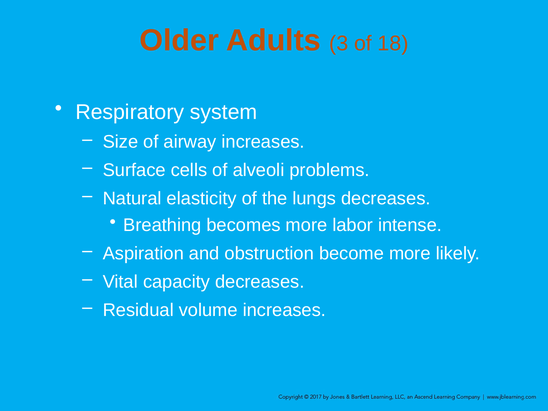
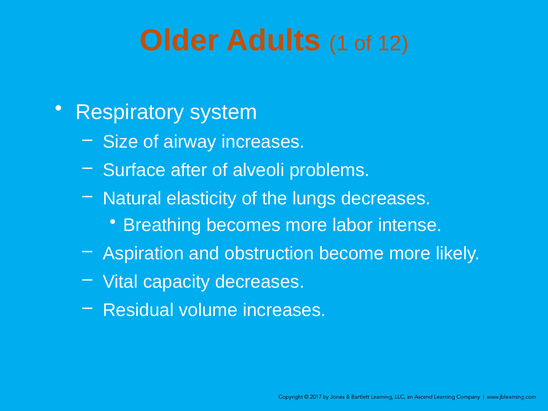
3: 3 -> 1 (339, 43)
18: 18 -> 12 (393, 43)
cells: cells -> after (189, 170)
